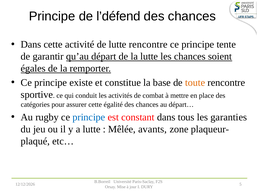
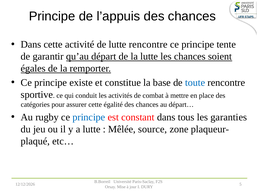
l’défend: l’défend -> l’appuis (118, 16)
toute colour: orange -> blue (195, 82)
avants: avants -> source (153, 129)
